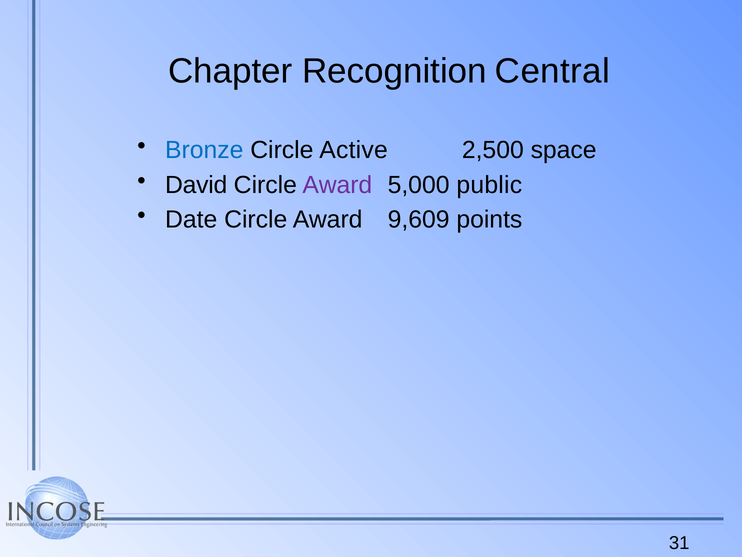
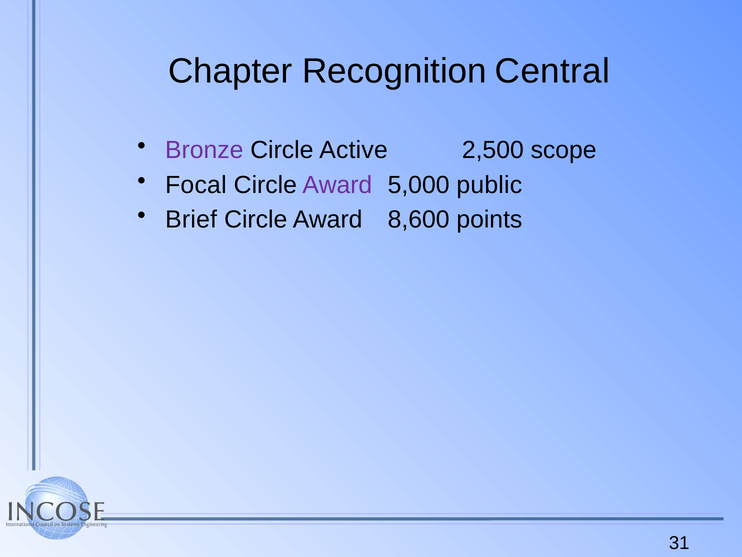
Bronze colour: blue -> purple (204, 150)
space: space -> scope (564, 150)
David: David -> Focal (196, 185)
Date: Date -> Brief (191, 219)
9,609: 9,609 -> 8,600 (419, 219)
